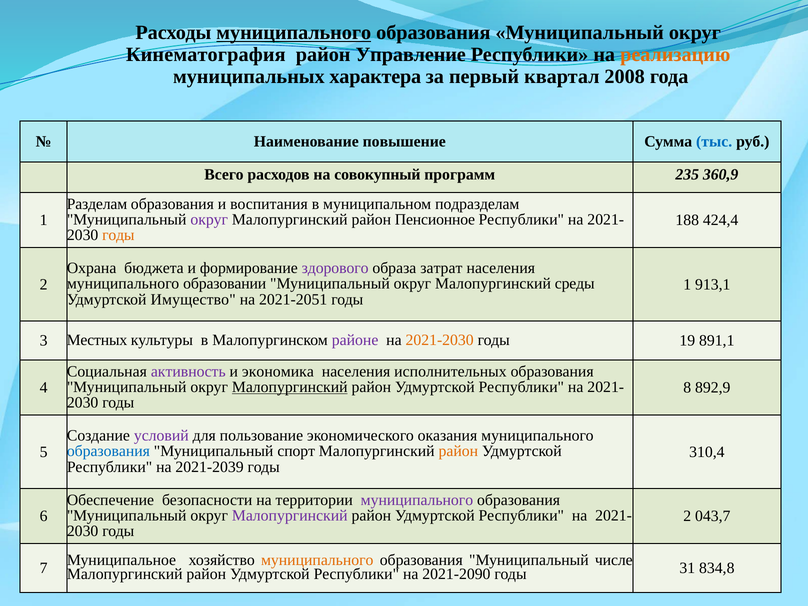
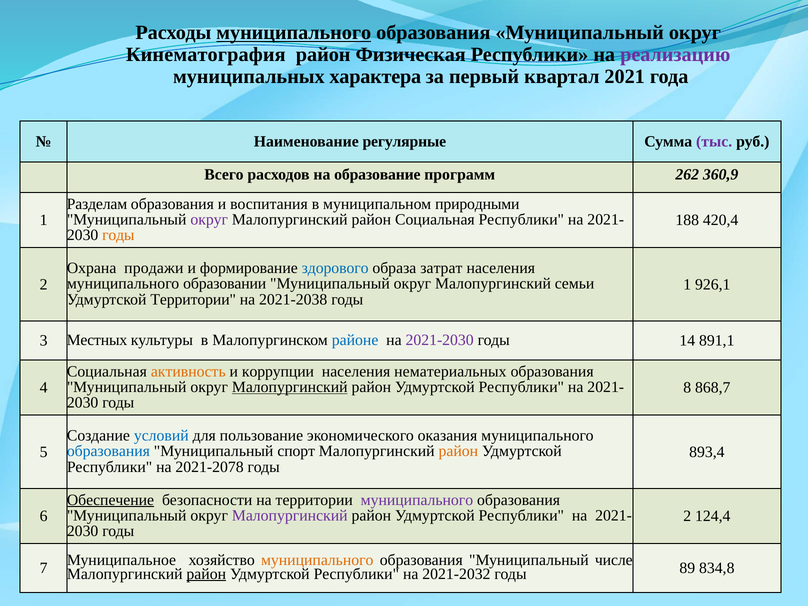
Управление: Управление -> Физическая (411, 55)
реализацию colour: orange -> purple (675, 55)
2008: 2008 -> 2021 (625, 76)
повышение: повышение -> регулярные (404, 142)
тыс colour: blue -> purple (714, 142)
совокупный: совокупный -> образование (377, 175)
235: 235 -> 262 (687, 175)
подразделам: подразделам -> природными (477, 204)
район Пенсионное: Пенсионное -> Социальная (435, 220)
424,4: 424,4 -> 420,4 (721, 220)
бюджета: бюджета -> продажи (154, 268)
здорового colour: purple -> blue (335, 268)
среды: среды -> семьи (575, 284)
913,1: 913,1 -> 926,1 (713, 284)
Удмуртской Имущество: Имущество -> Территории (193, 299)
2021-2051: 2021-2051 -> 2021-2038 (293, 299)
районе colour: purple -> blue (355, 340)
2021-2030 colour: orange -> purple (440, 340)
19: 19 -> 14 (687, 341)
активность colour: purple -> orange (188, 371)
экономика: экономика -> коррупции (278, 371)
исполнительных: исполнительных -> нематериальных (450, 371)
892,9: 892,9 -> 868,7 (713, 388)
условий colour: purple -> blue (161, 436)
310,4: 310,4 -> 893,4 (707, 452)
2021-2039: 2021-2039 -> 2021-2078 (210, 467)
Обеспечение underline: none -> present (110, 500)
043,7: 043,7 -> 124,4 (713, 516)
район underline: none -> present (206, 574)
2021-2090: 2021-2090 -> 2021-2032 (456, 574)
31: 31 -> 89 (687, 568)
